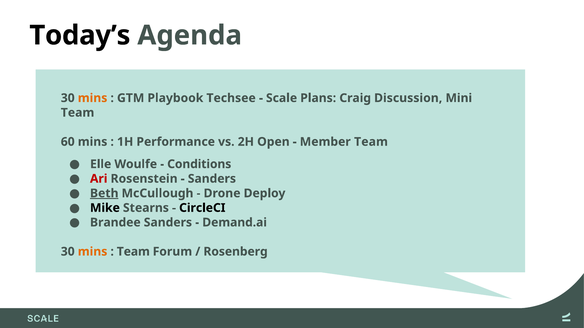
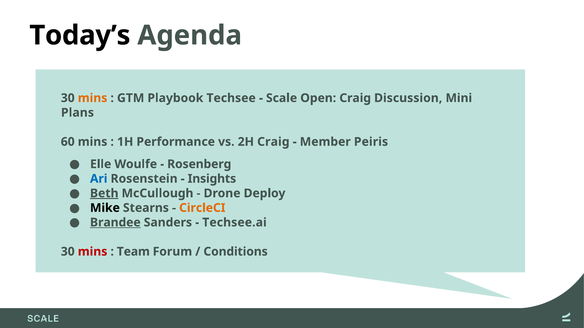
Plans: Plans -> Open (318, 98)
Team: Team -> Plans (77, 113)
2H Open: Open -> Craig (273, 142)
Member Team: Team -> Peiris (371, 142)
Conditions: Conditions -> Rosenberg (199, 164)
Ari colour: red -> blue (99, 179)
Sanders: Sanders -> Insights (212, 179)
CircleCI colour: black -> orange (202, 208)
Brandee underline: none -> present (115, 223)
Demand.ai: Demand.ai -> Techsee.ai (235, 223)
mins colour: orange -> red (93, 252)
Rosenberg: Rosenberg -> Conditions (236, 252)
